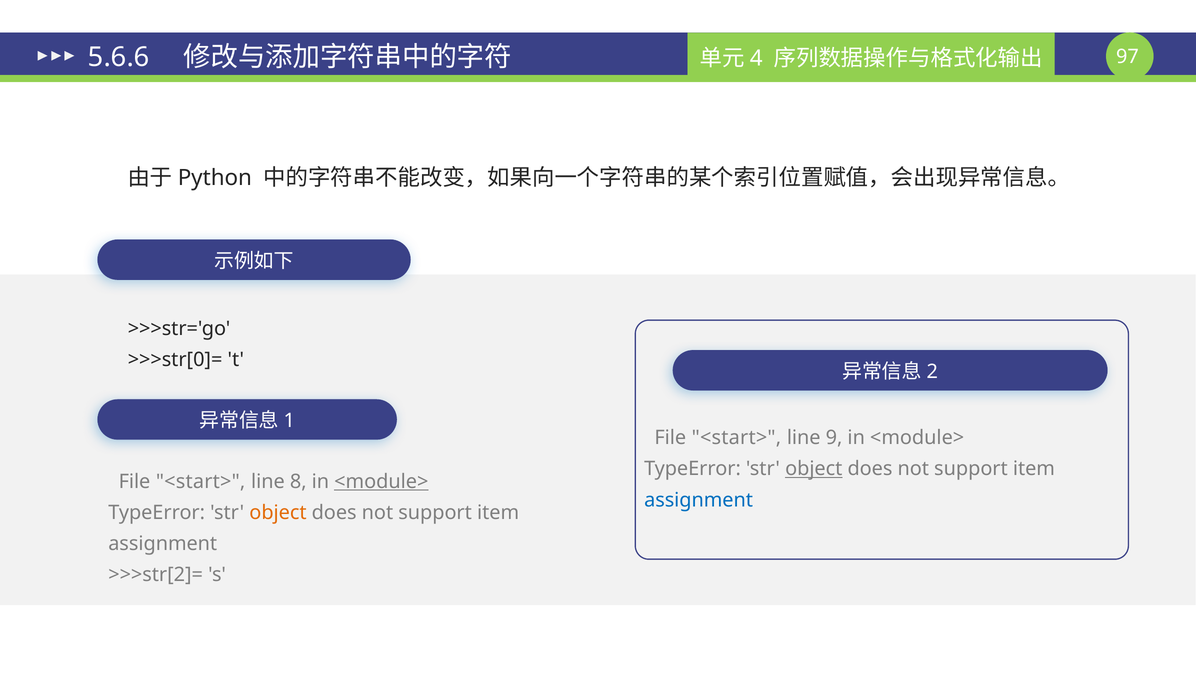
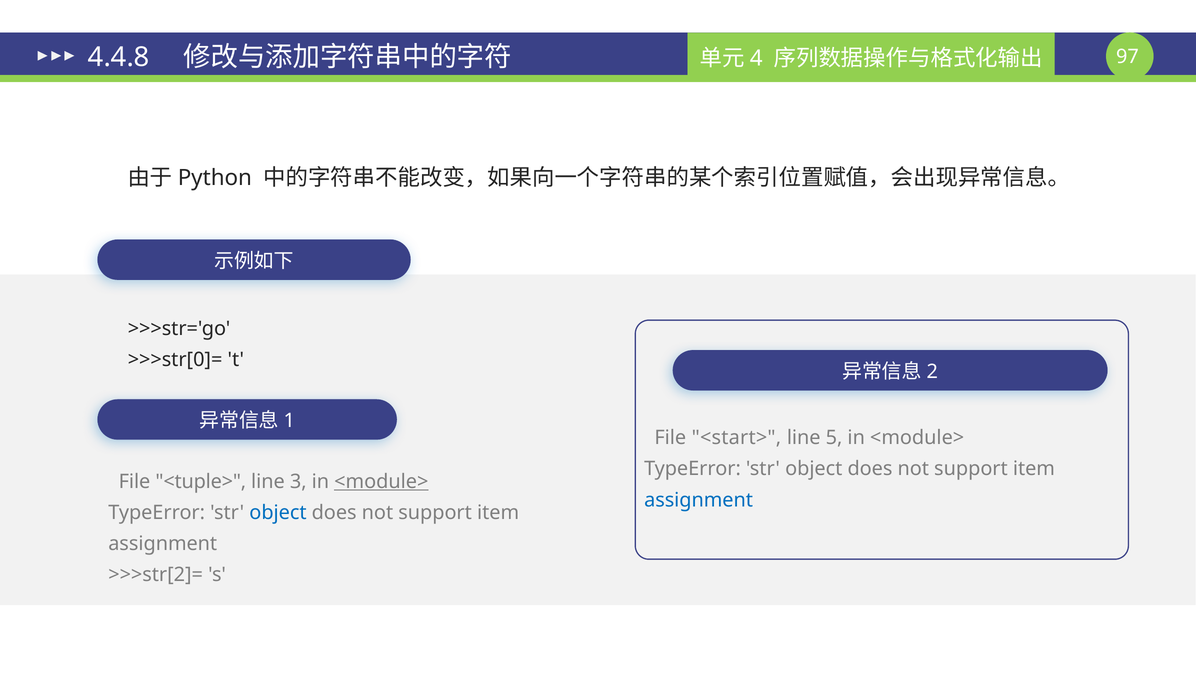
5.6.6: 5.6.6 -> 4.4.8 (119, 57)
9: 9 -> 5 (834, 438)
object underline: present -> none (814, 469)
<start>: <start> -> <tuple> (201, 481)
8: 8 -> 3 (298, 481)
object colour: orange -> blue (278, 512)
